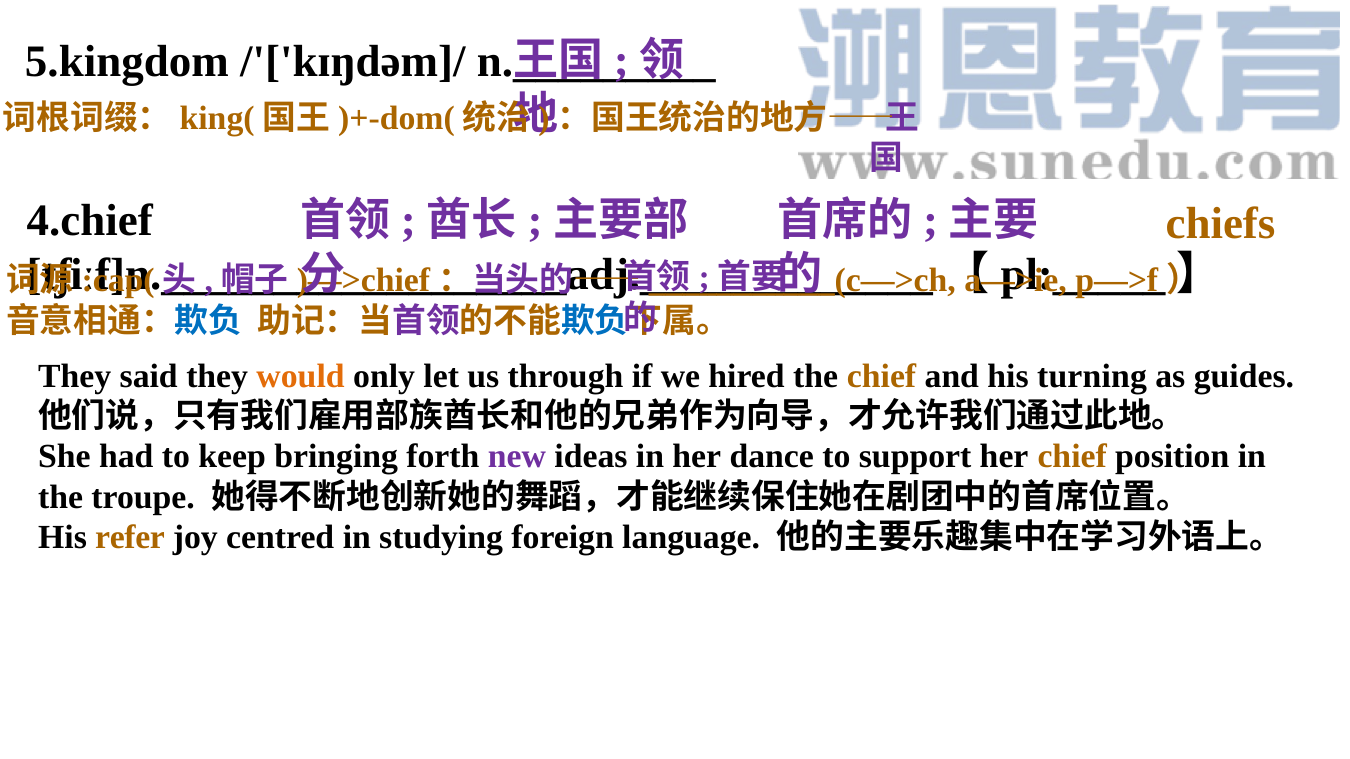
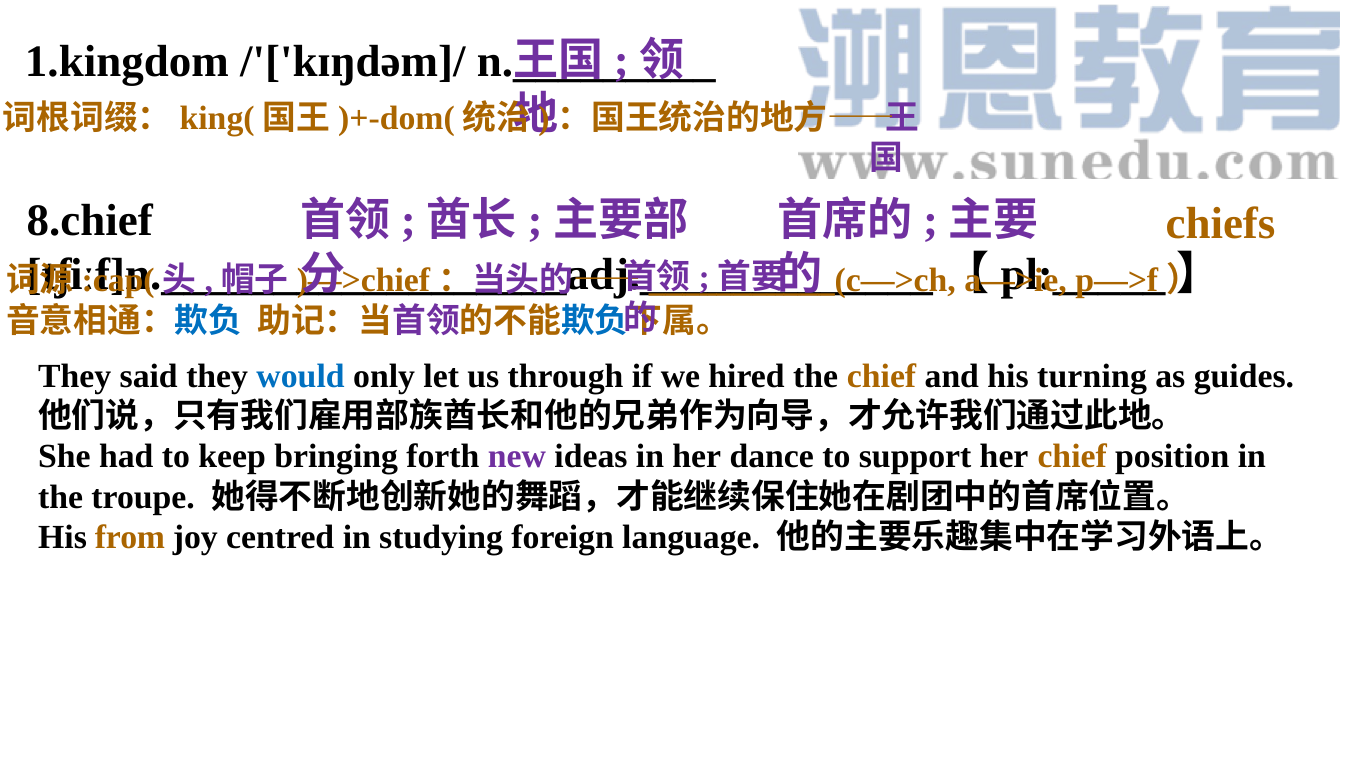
5.kingdom: 5.kingdom -> 1.kingdom (127, 61)
4.chief: 4.chief -> 8.chief (90, 221)
would colour: orange -> blue (301, 376)
refer: refer -> from (130, 538)
